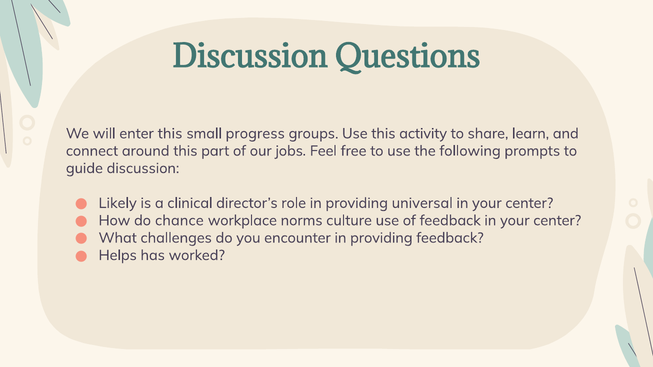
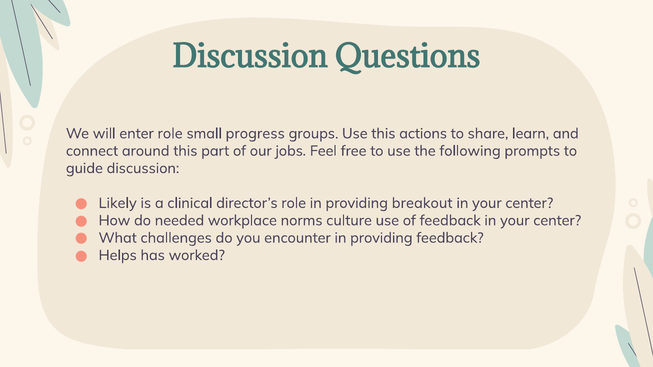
enter this: this -> role (170, 134)
activity: activity -> actions (423, 134)
universal: universal -> breakout (422, 203)
chance: chance -> needed (179, 221)
